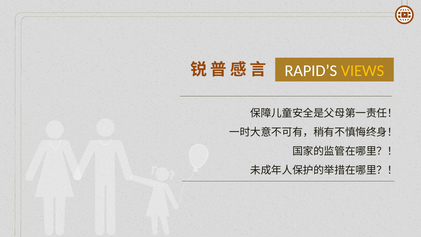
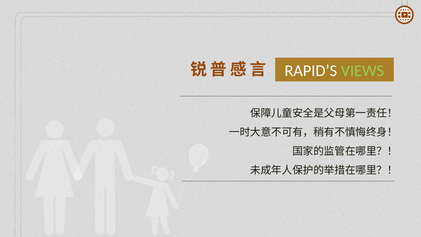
VIEWS colour: yellow -> light green (362, 71)
